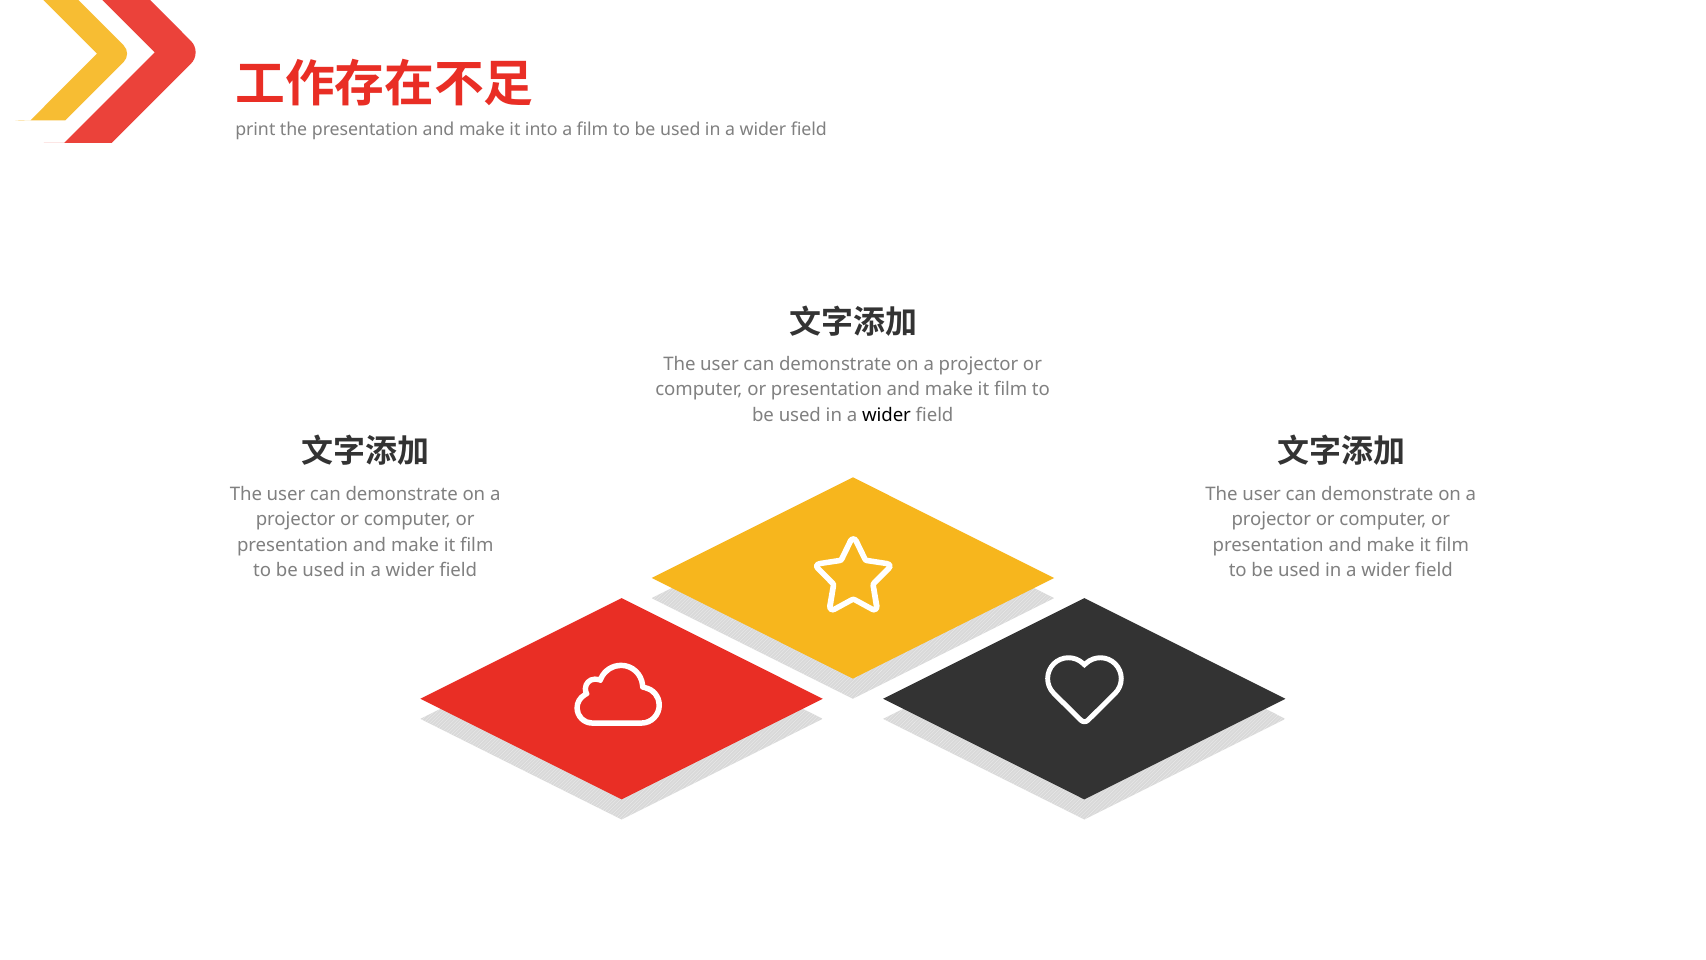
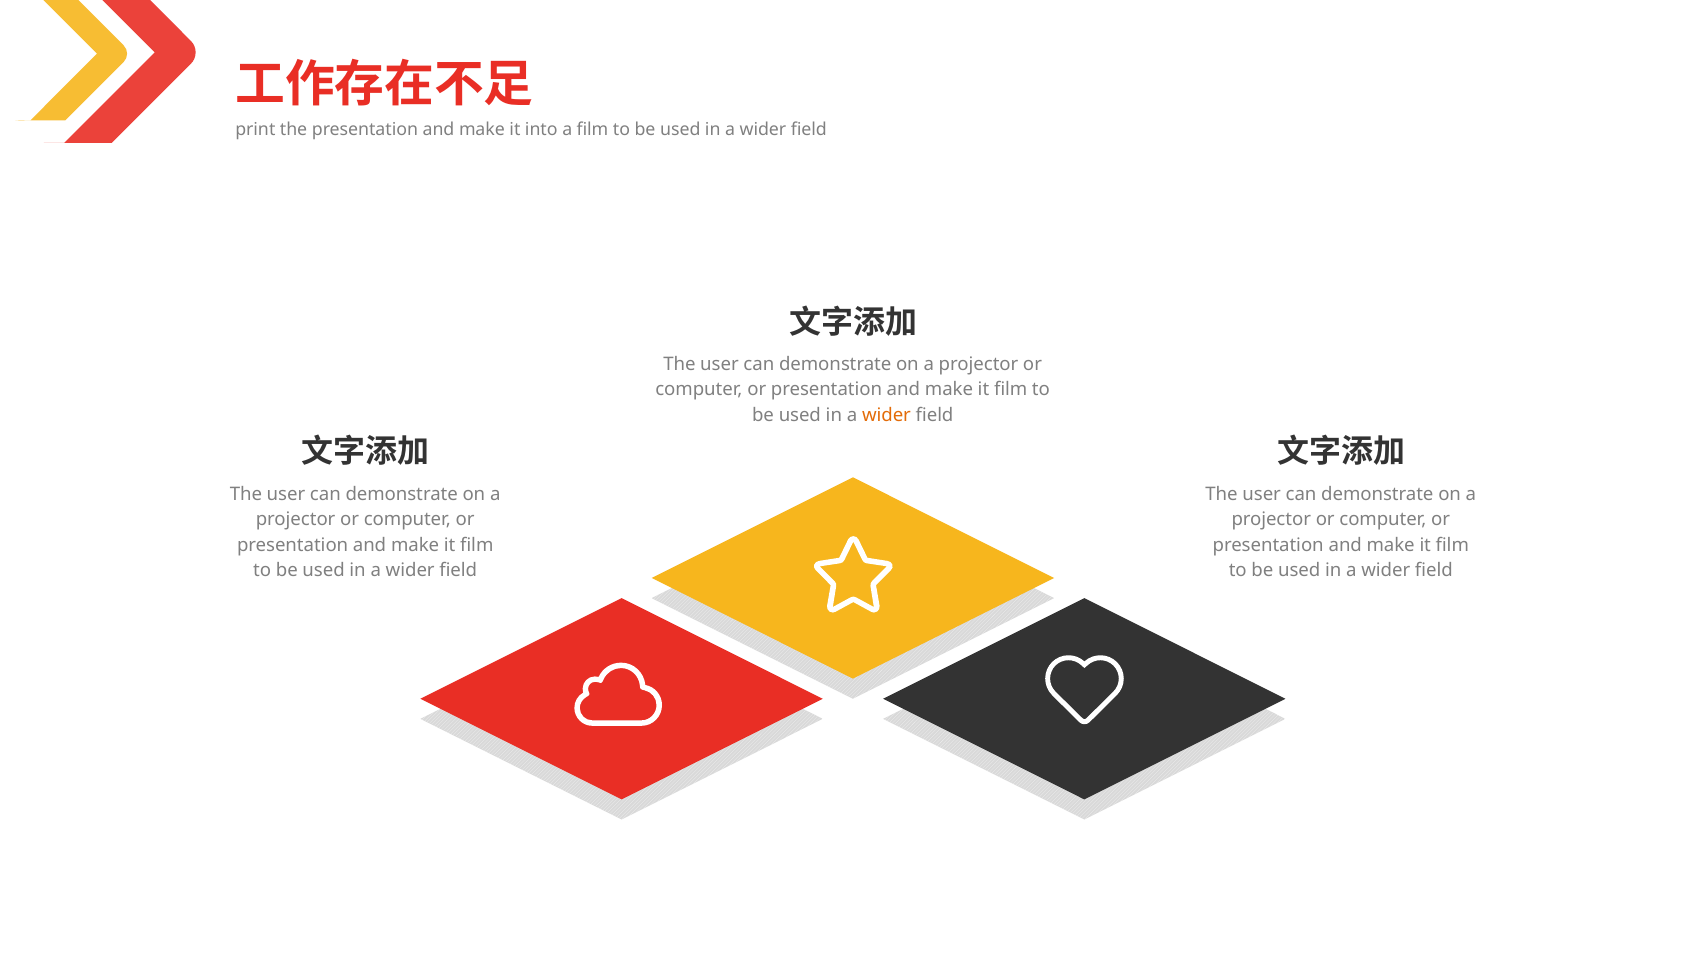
wider colour: black -> orange (886, 415)
